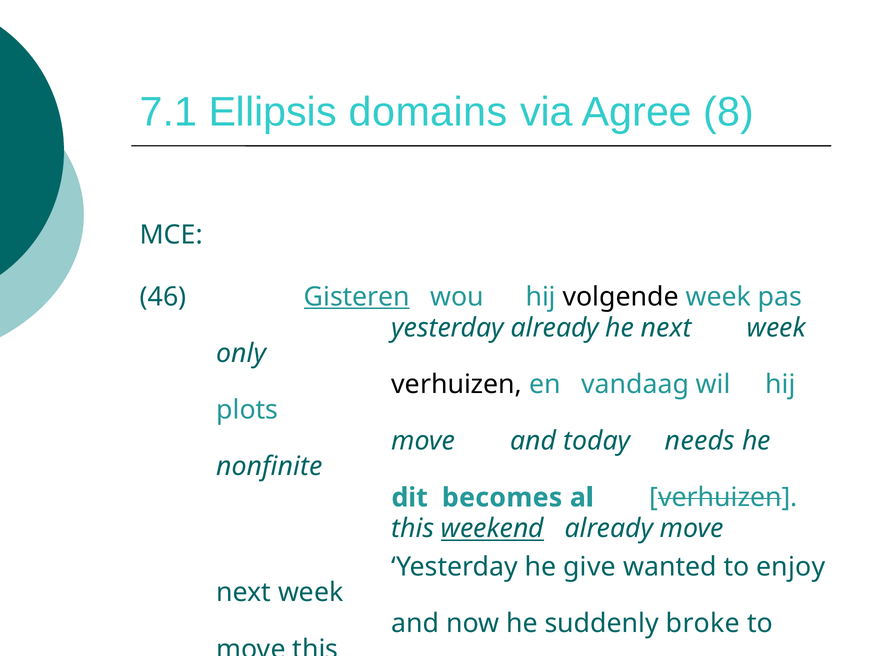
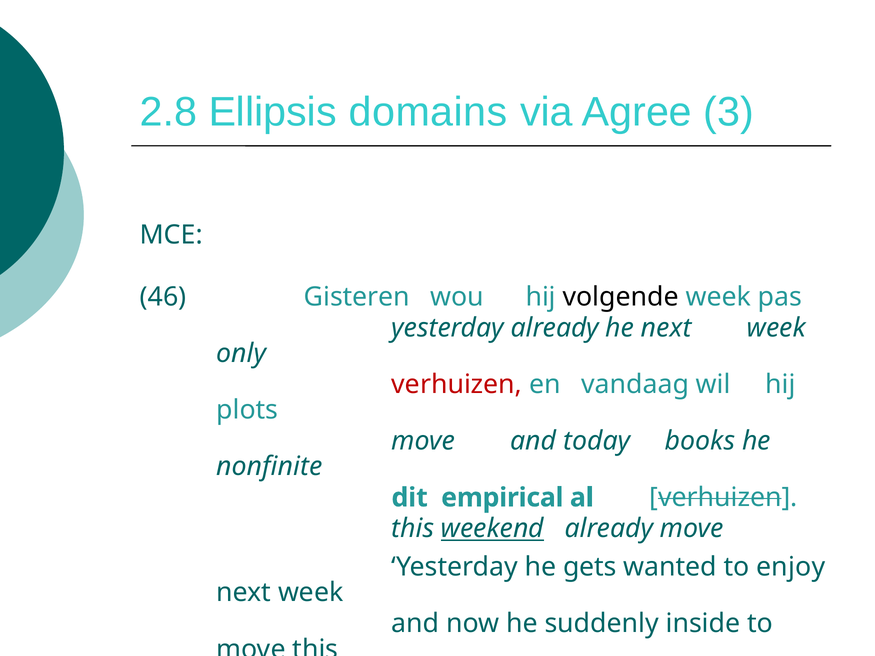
7.1: 7.1 -> 2.8 (169, 112)
8: 8 -> 3 (729, 112)
Gisteren underline: present -> none (357, 297)
verhuizen colour: black -> red (457, 384)
needs: needs -> books (700, 441)
becomes: becomes -> empirical (502, 498)
give: give -> gets (590, 567)
broke: broke -> inside (703, 624)
